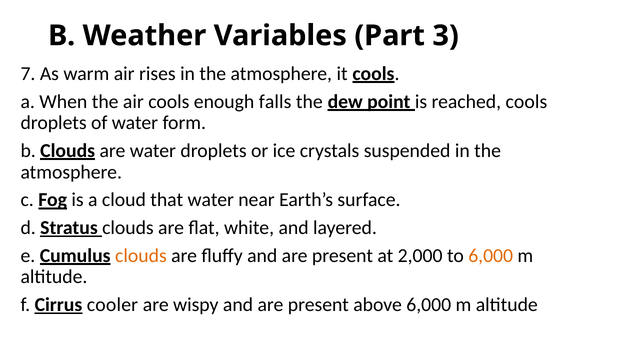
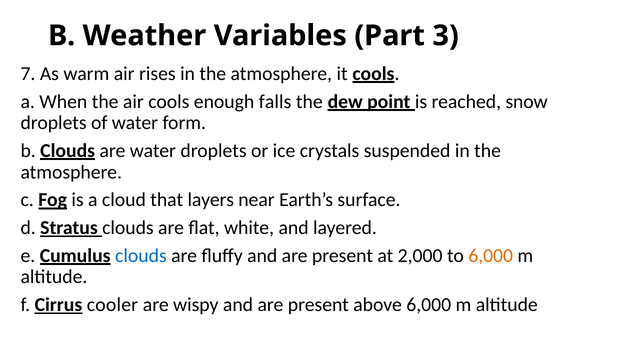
reached cools: cools -> snow (527, 102)
that water: water -> layers (211, 200)
clouds colour: orange -> blue (141, 256)
